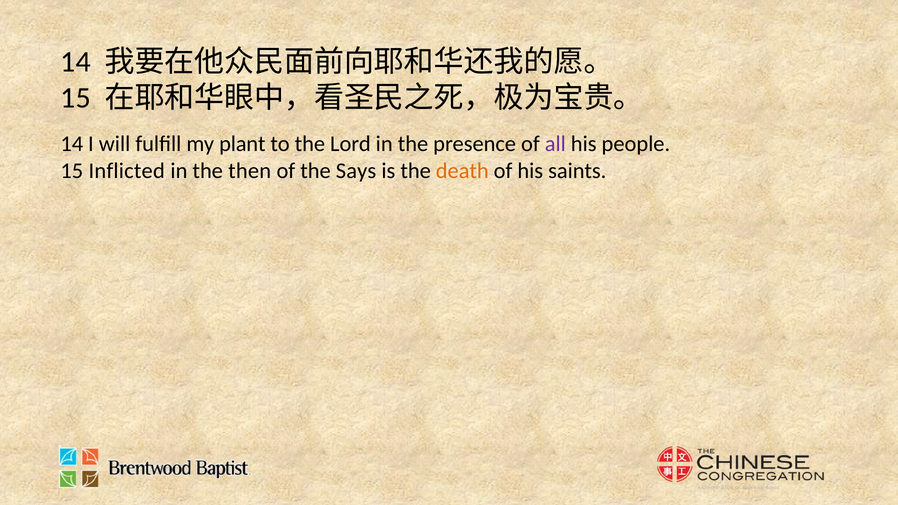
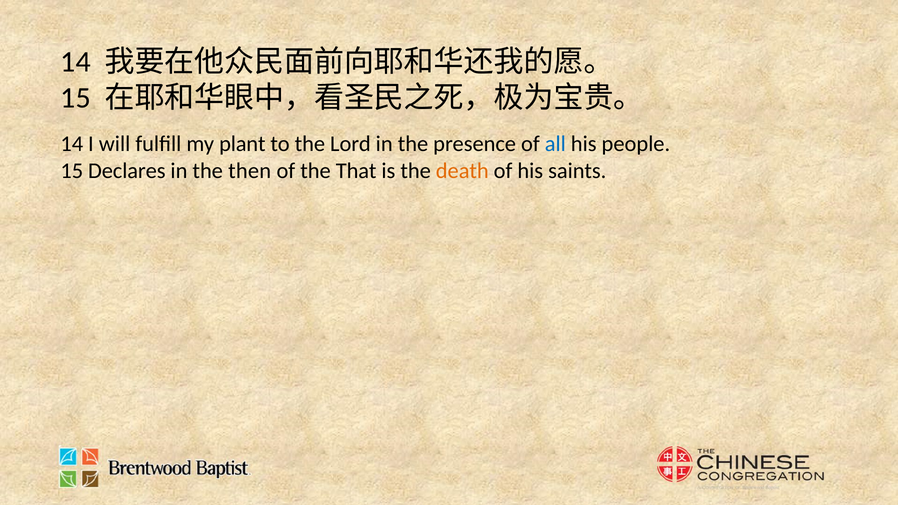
all colour: purple -> blue (555, 144)
Inflicted: Inflicted -> Declares (127, 171)
Says: Says -> That (356, 171)
